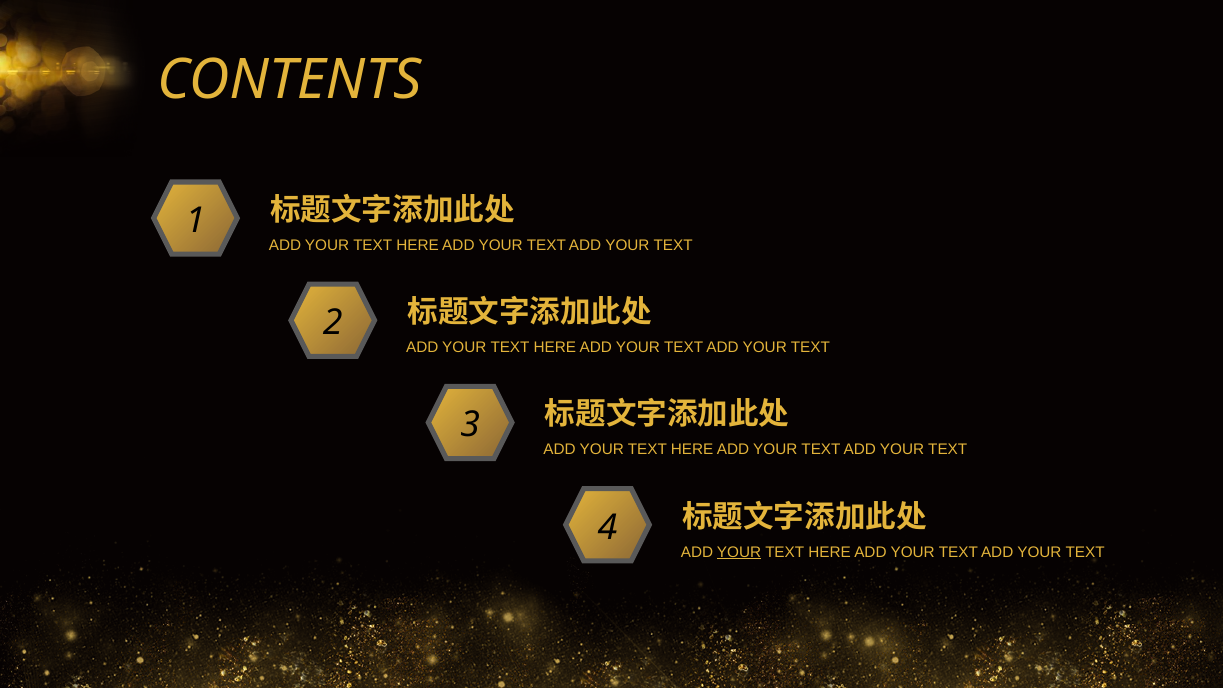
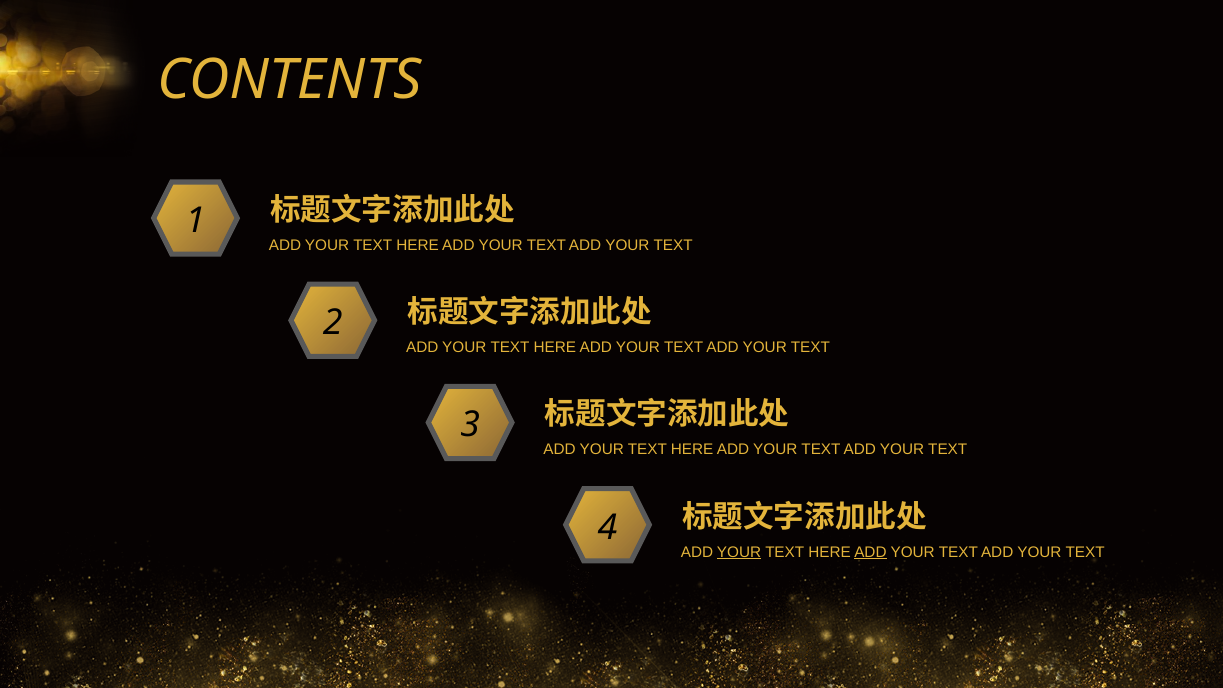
ADD underline: none -> present (870, 552)
